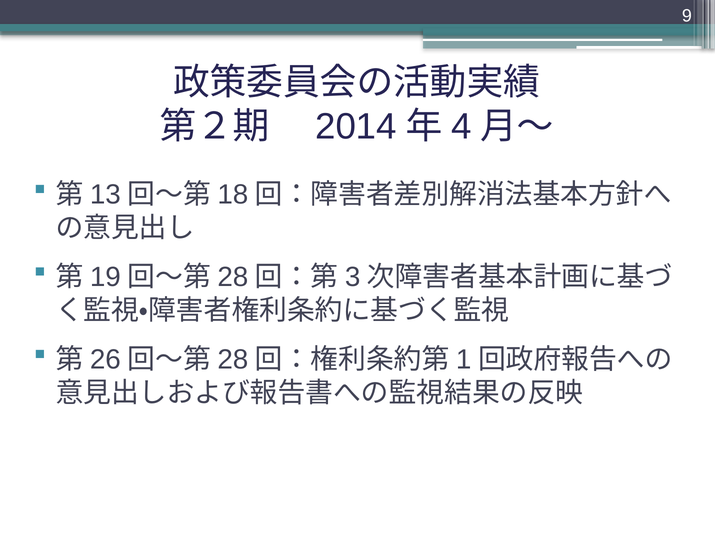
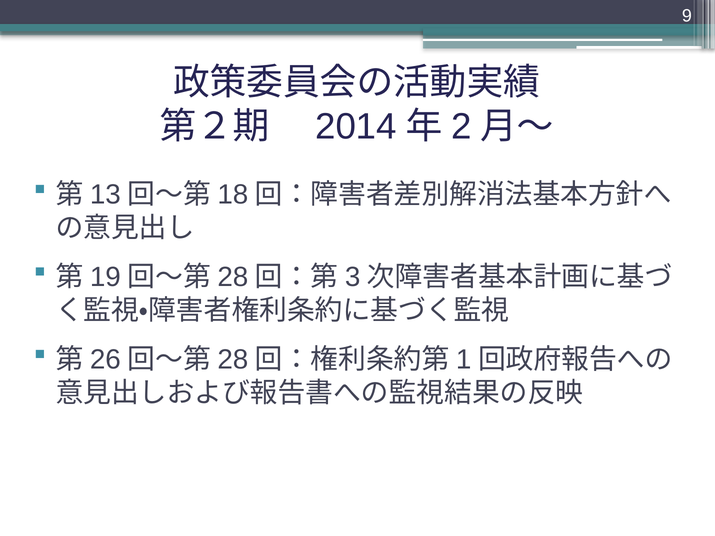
4: 4 -> 2 (461, 127)
